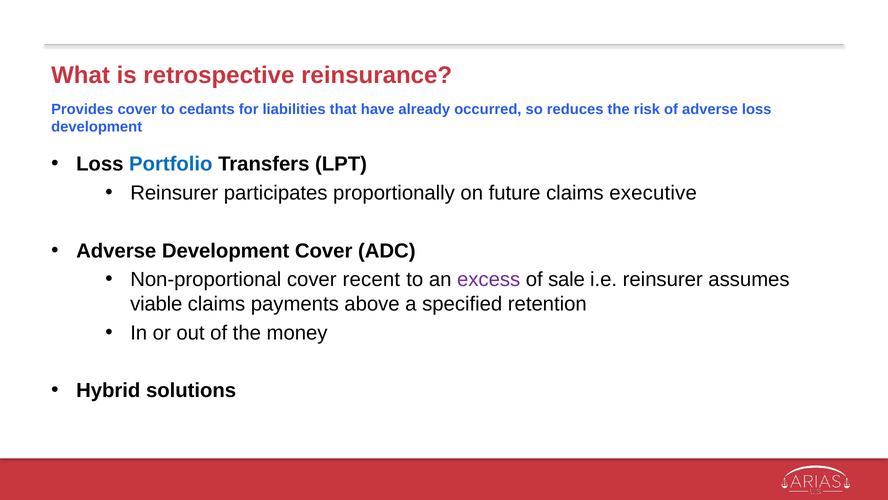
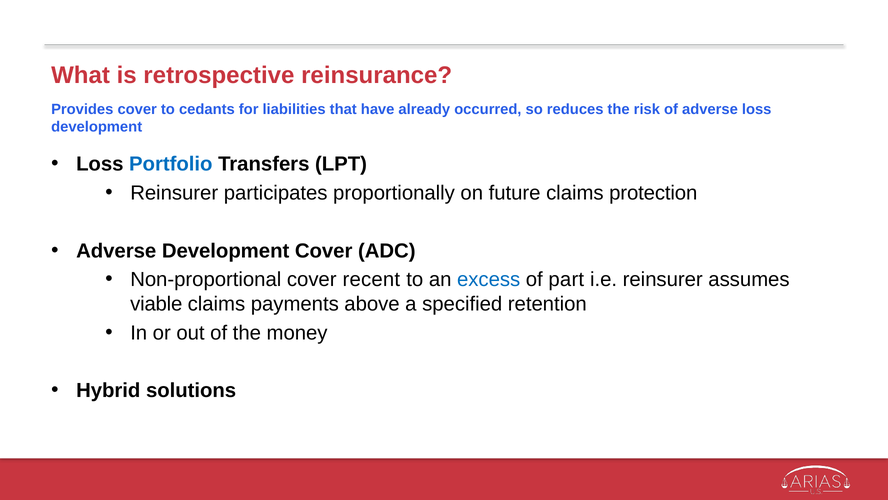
executive: executive -> protection (653, 193)
excess colour: purple -> blue (489, 279)
sale: sale -> part (566, 279)
